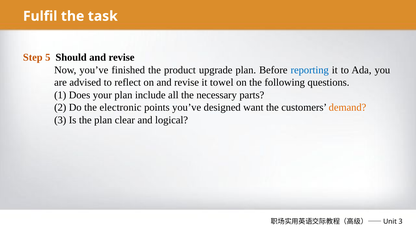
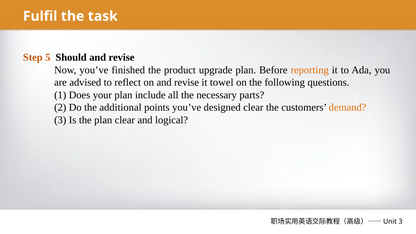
reporting colour: blue -> orange (310, 70)
electronic: electronic -> additional (121, 107)
designed want: want -> clear (253, 107)
